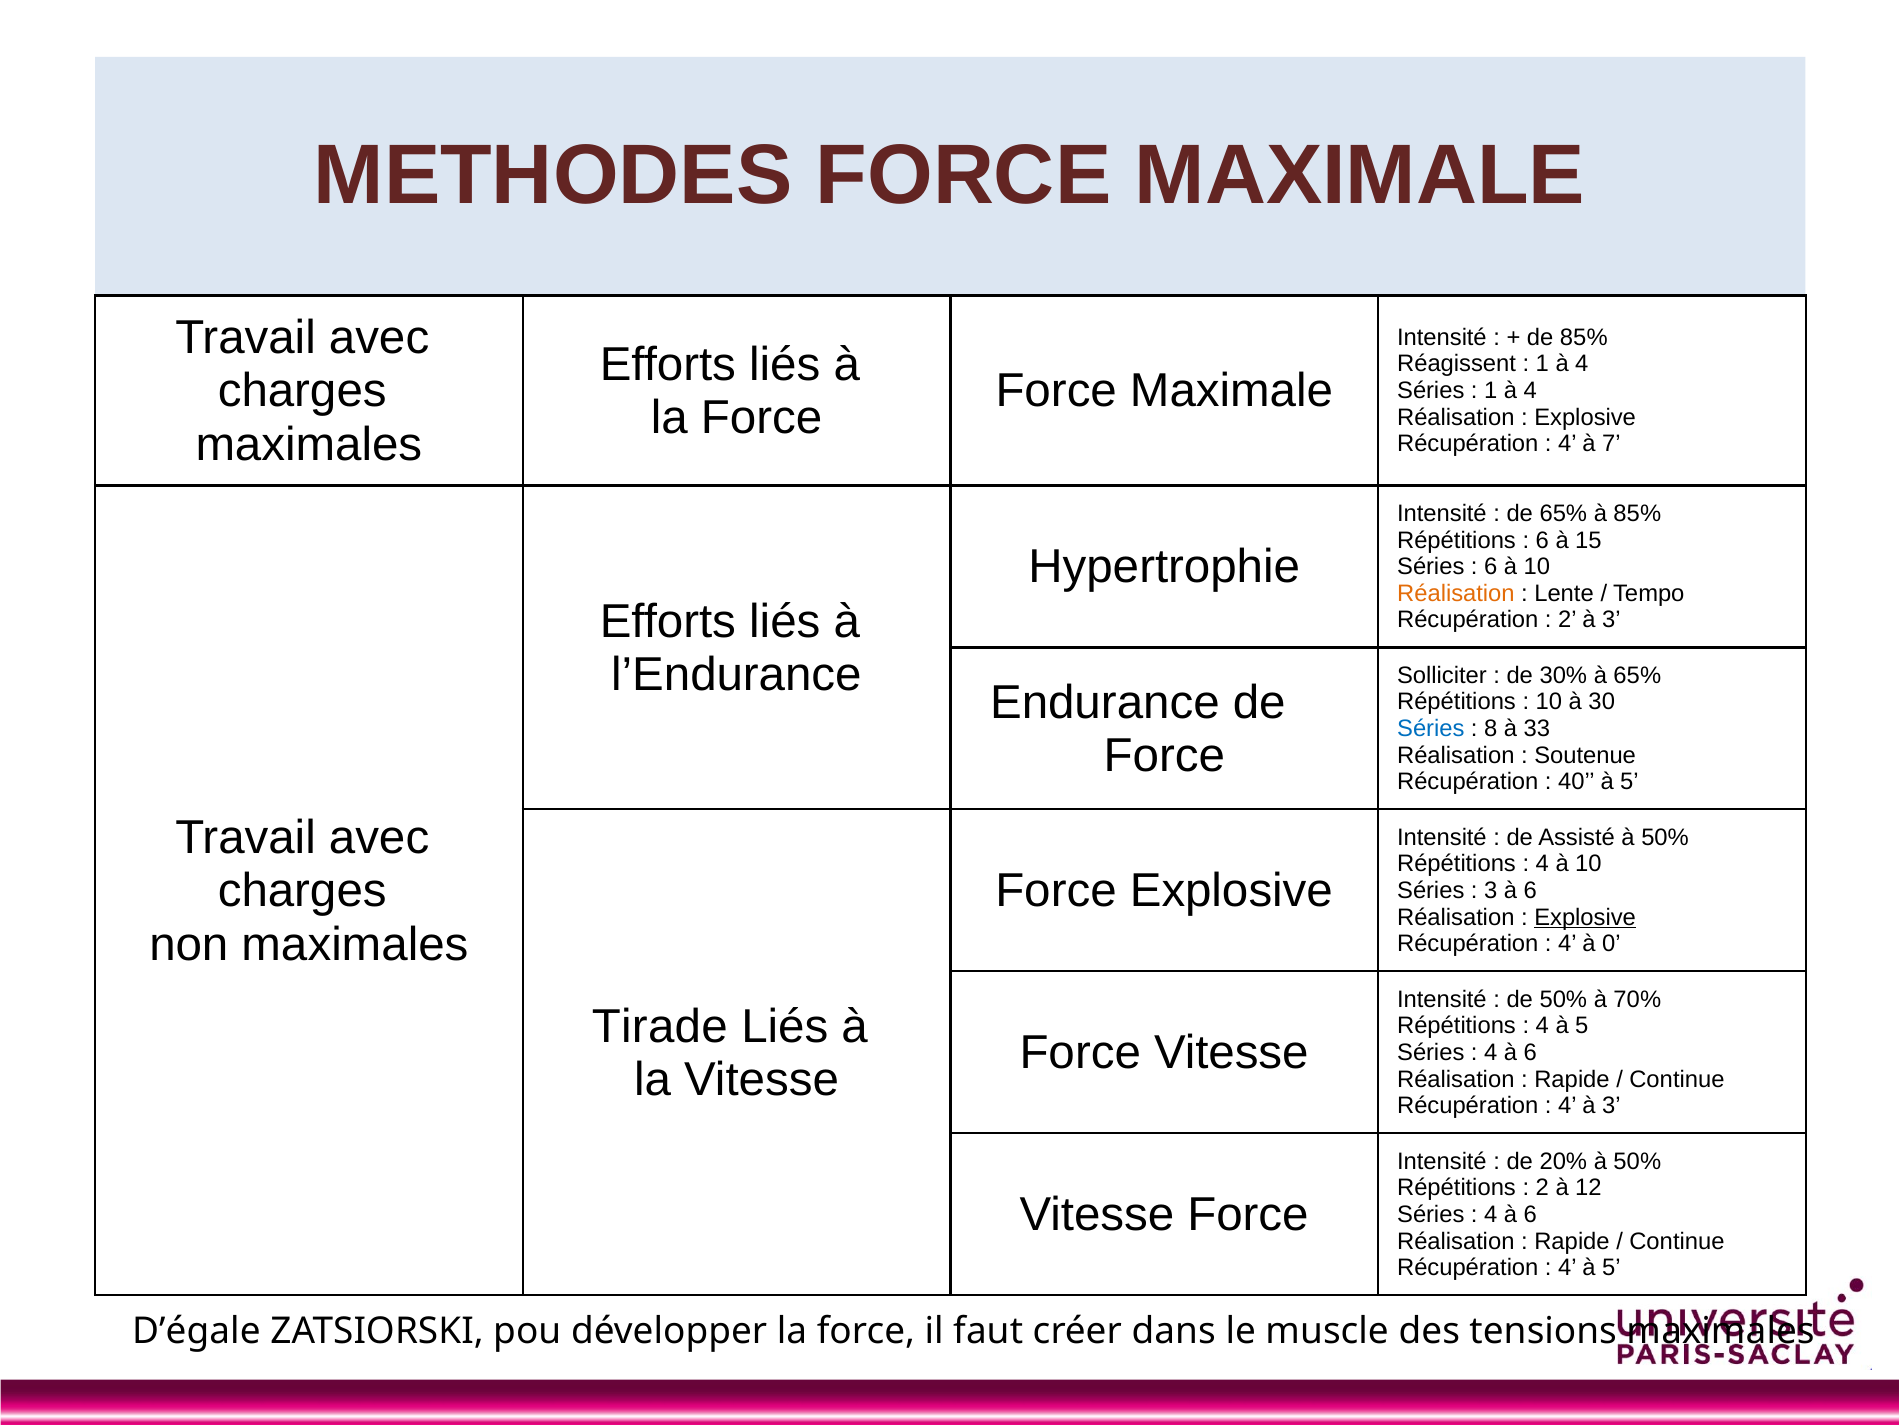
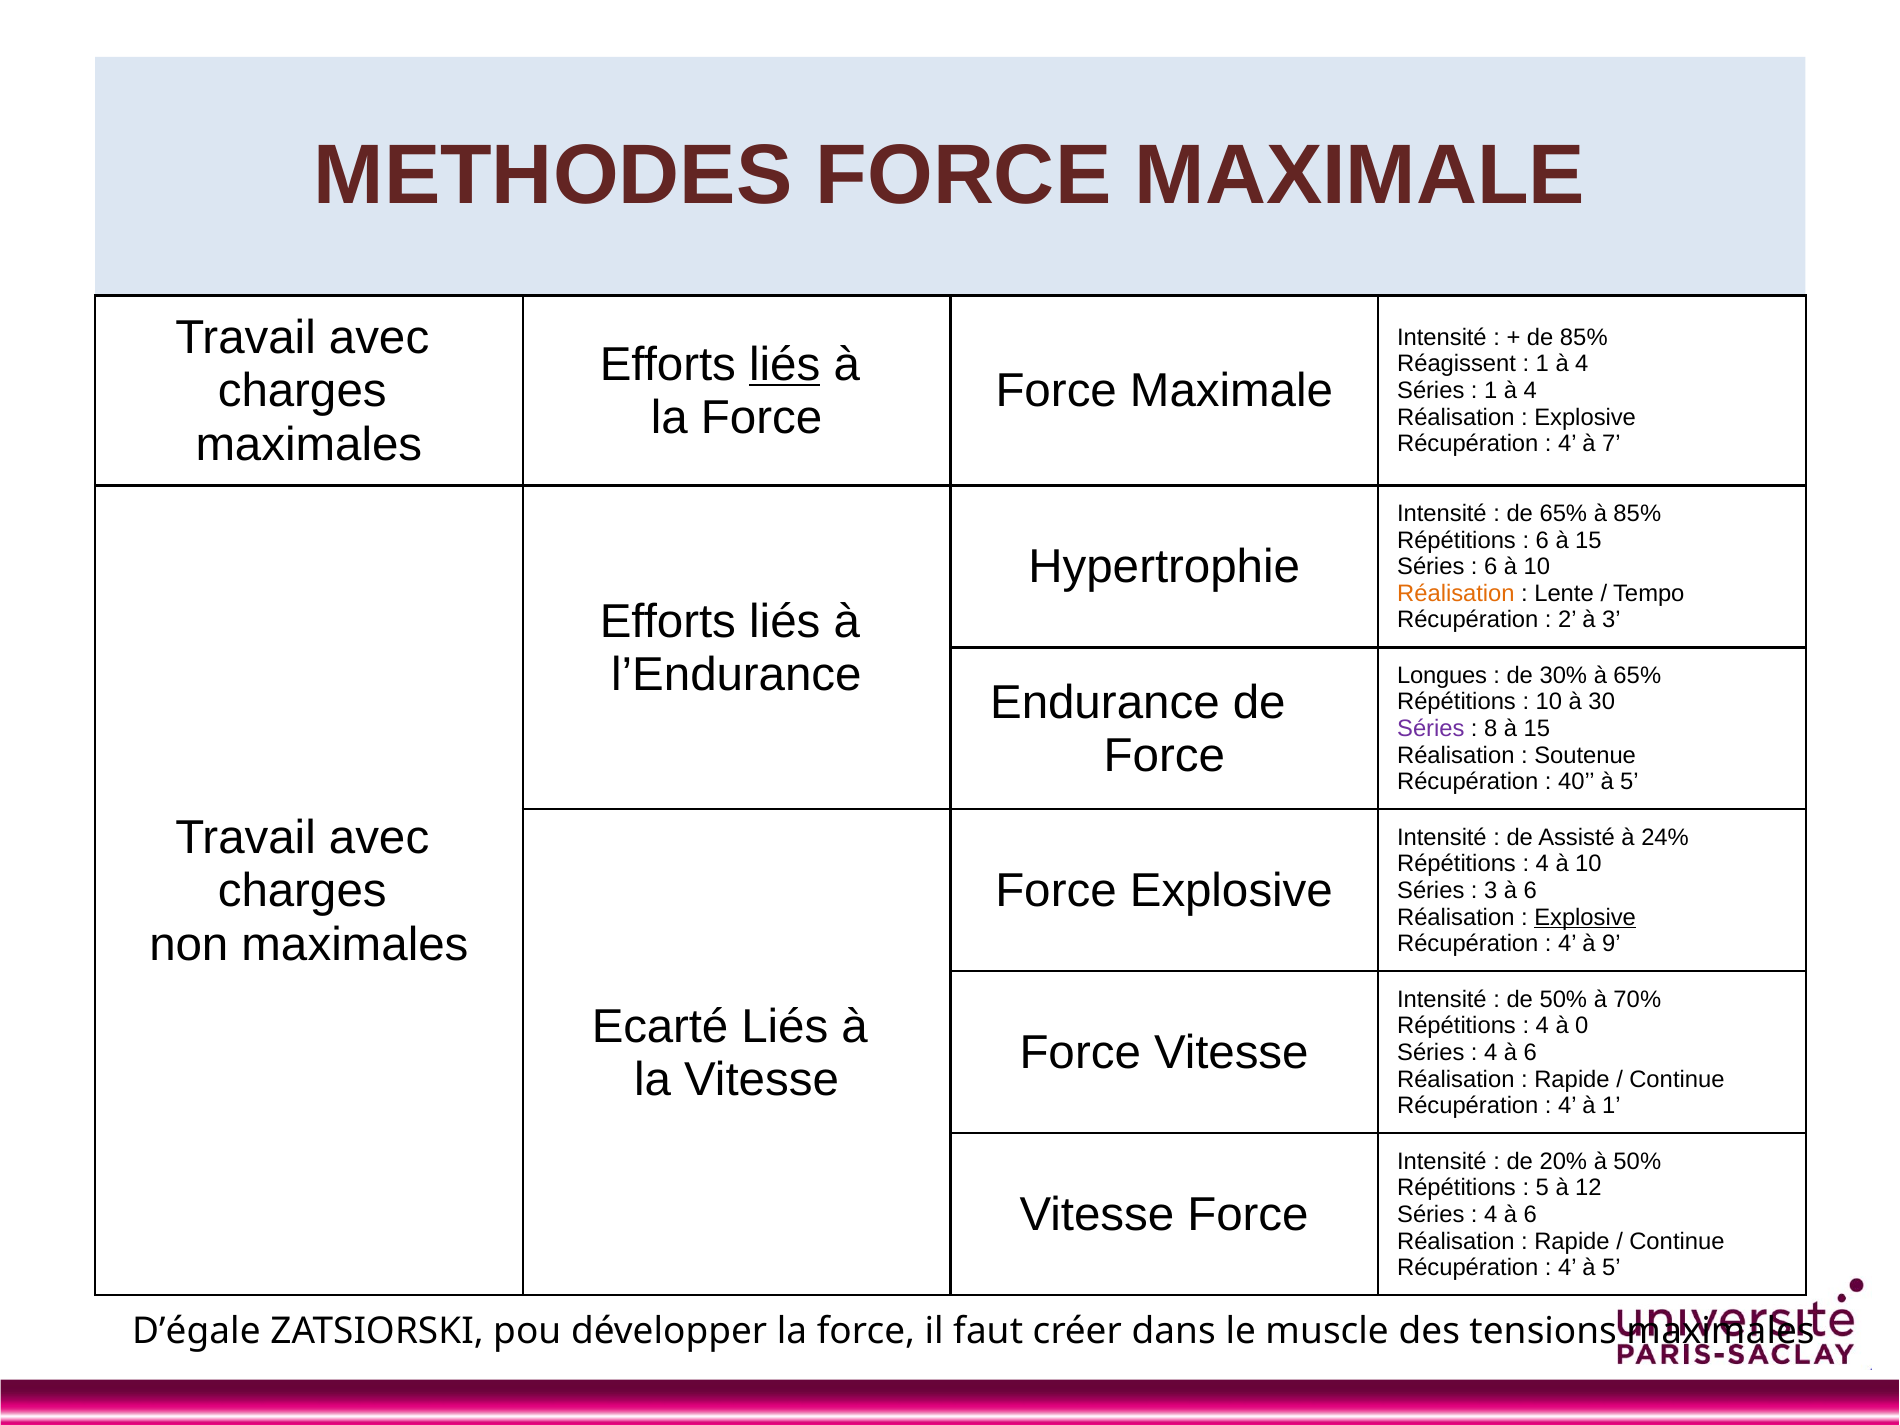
liés underline: none -> present (785, 365)
Solliciter: Solliciter -> Longues (1442, 675)
Séries colour: blue -> purple (1431, 729)
8 à 33: 33 -> 15 (1537, 729)
Assisté à 50%: 50% -> 24% (1665, 837)
0: 0 -> 9 (1611, 944)
Tirade: Tirade -> Ecarté (660, 1026)
5: 5 -> 0 (1582, 1026)
4 à 3: 3 -> 1 (1611, 1106)
2: 2 -> 5 (1542, 1188)
